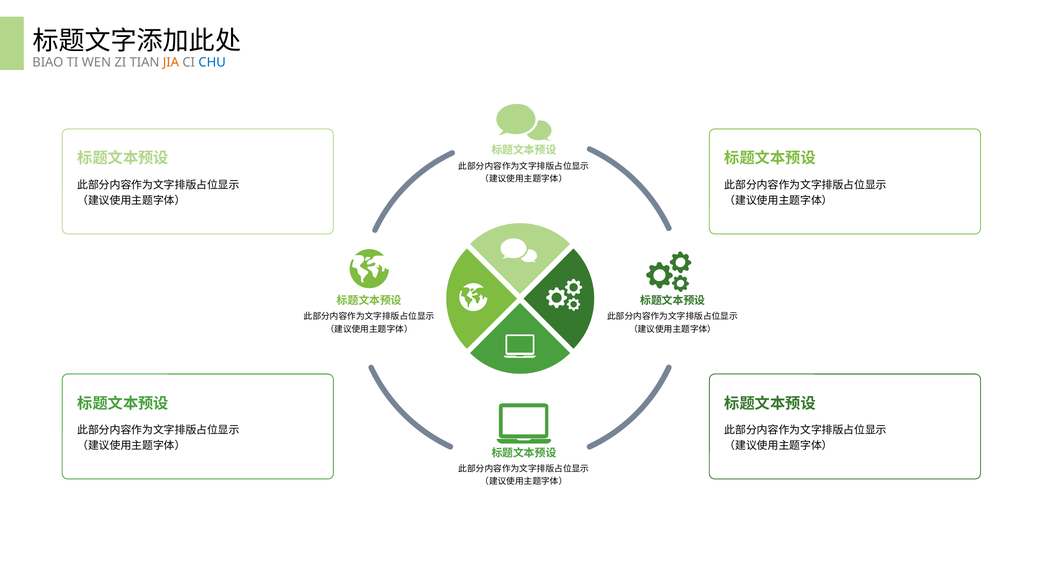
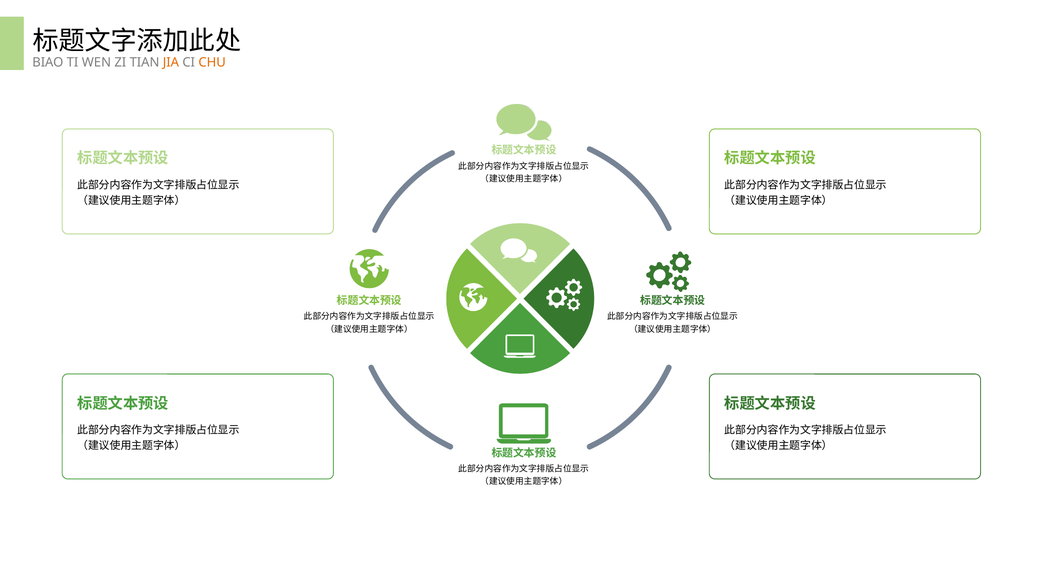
CHU colour: blue -> orange (212, 63)
